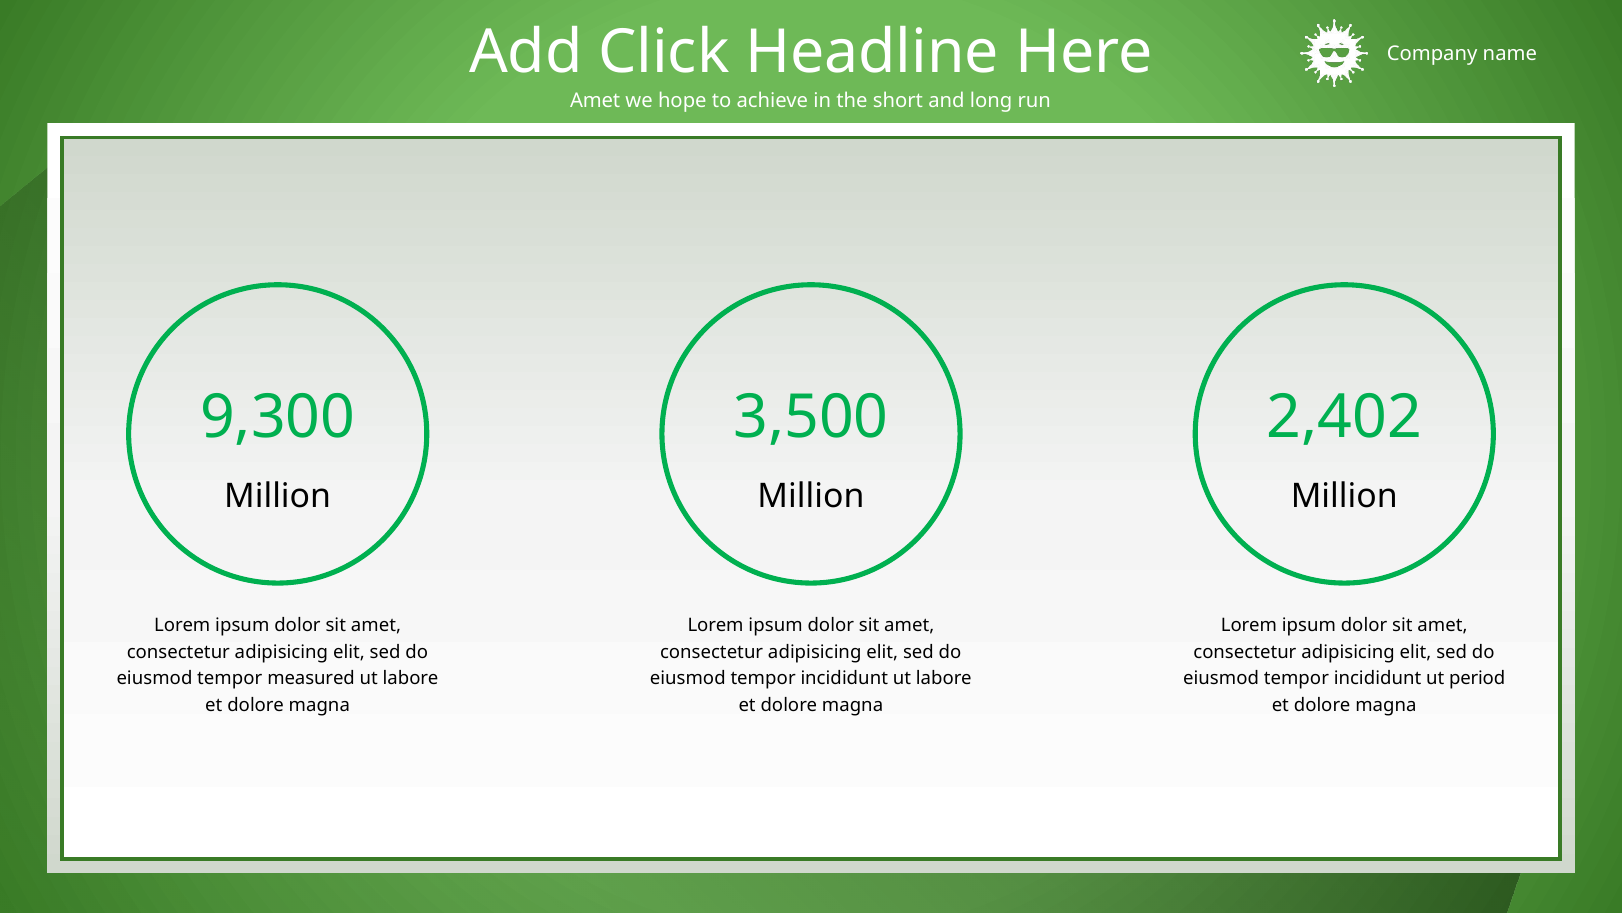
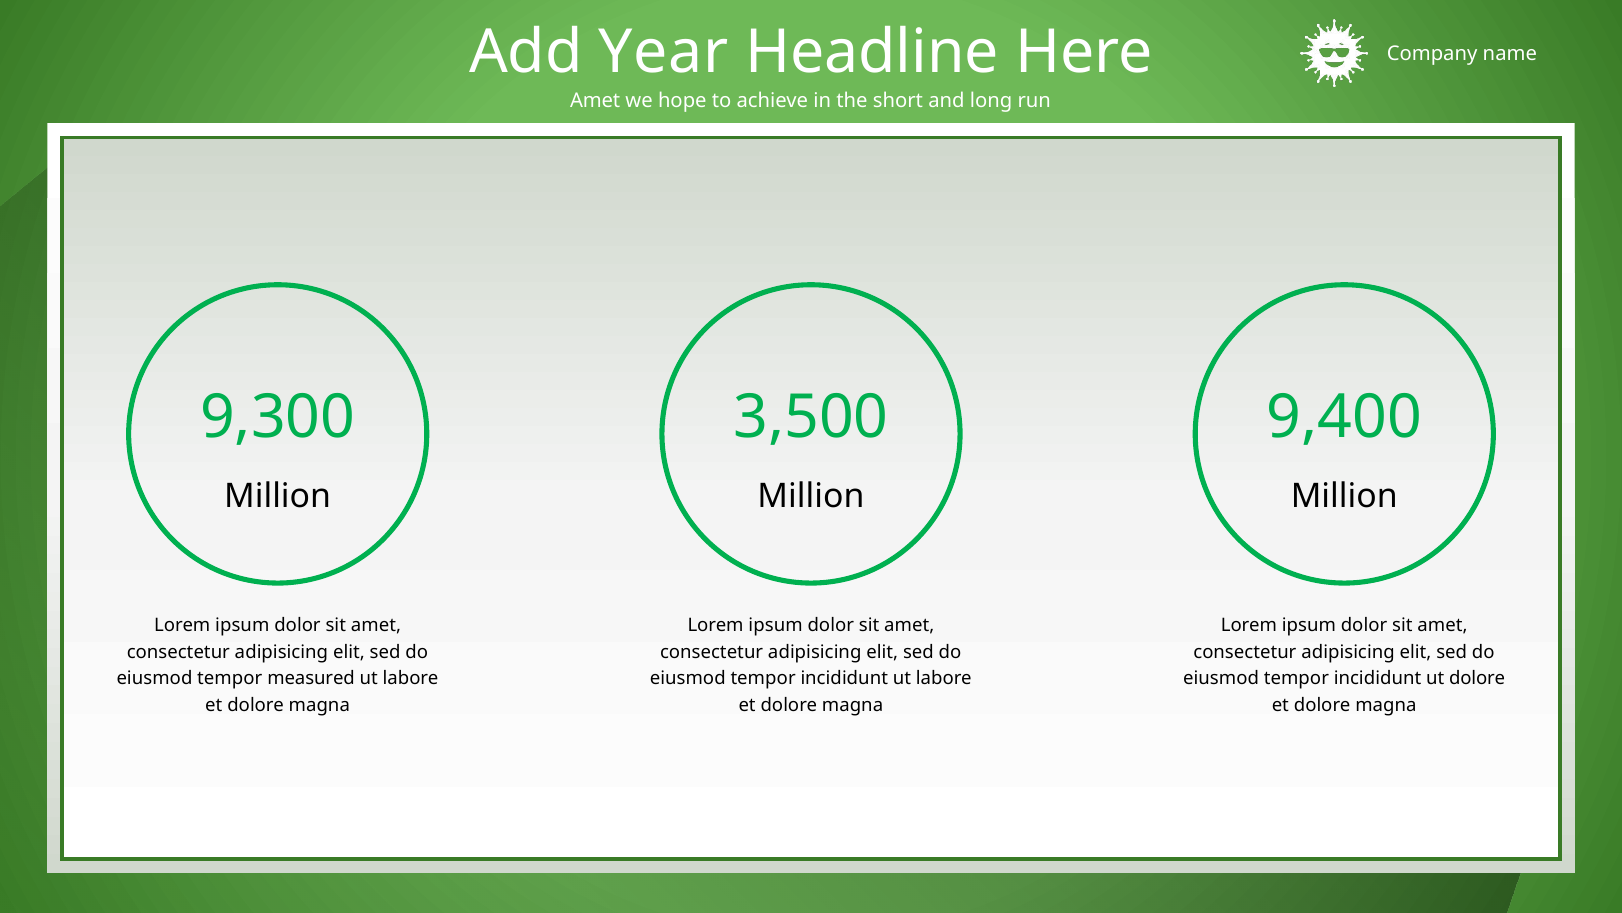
Click: Click -> Year (664, 53)
2,402: 2,402 -> 9,400 (1344, 418)
ut period: period -> dolore (1477, 678)
